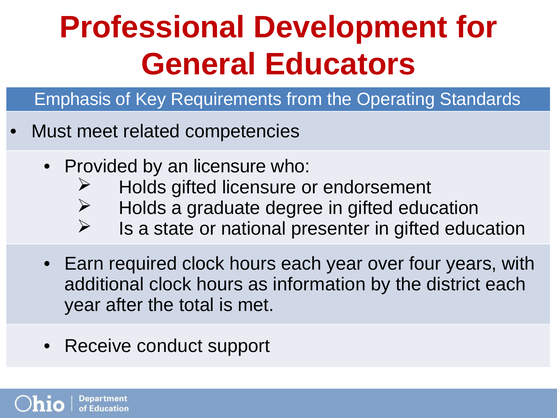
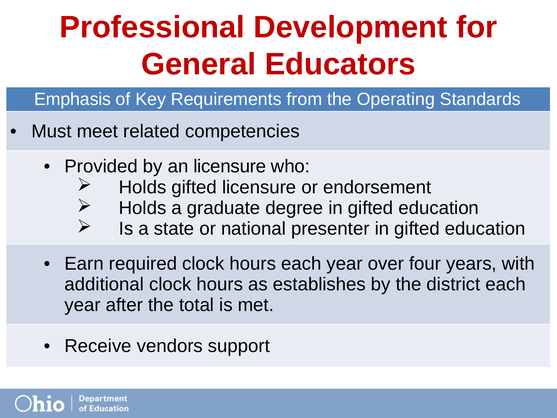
information: information -> establishes (319, 284)
conduct: conduct -> vendors (170, 346)
